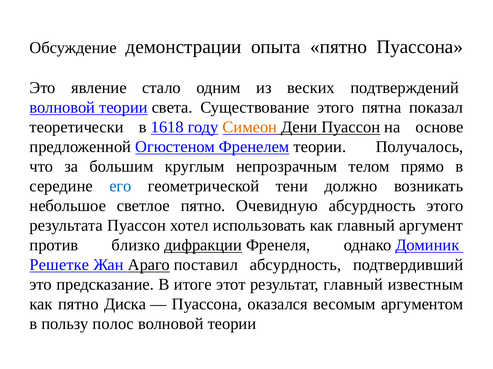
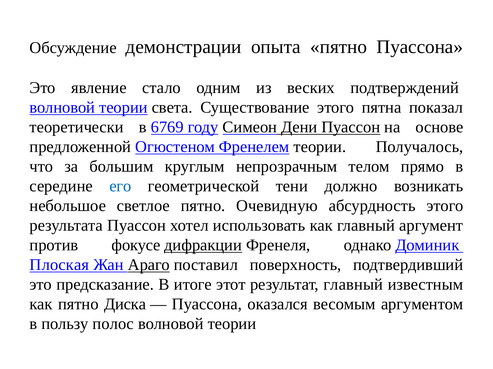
1618: 1618 -> 6769 (167, 127)
Симеон colour: orange -> black (250, 127)
близко: близко -> фокусе (136, 246)
Решетке: Решетке -> Плоская (59, 265)
поставил абсурдность: абсурдность -> поверхность (296, 265)
